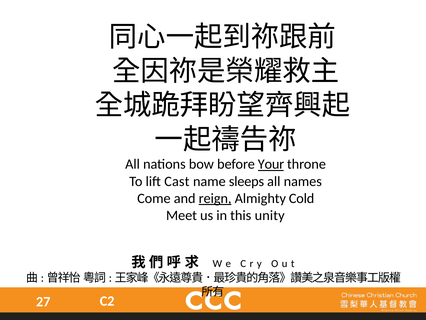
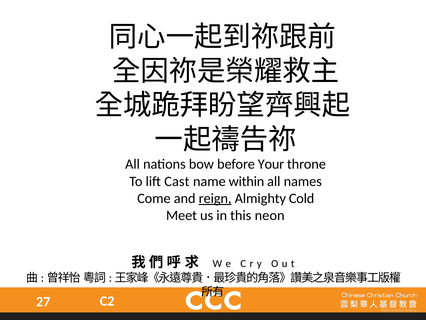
Your underline: present -> none (271, 164)
sleeps: sleeps -> within (246, 181)
unity: unity -> neon (270, 215)
